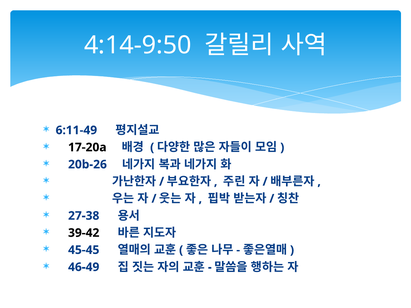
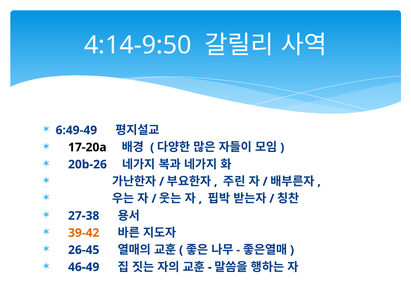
6:11-49: 6:11-49 -> 6:49-49 (76, 130)
39-42 colour: black -> orange (84, 233)
45-45: 45-45 -> 26-45 (84, 250)
